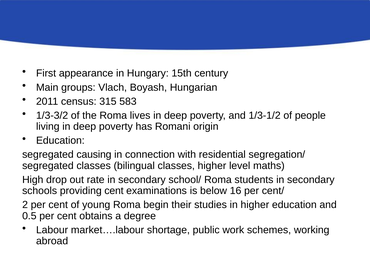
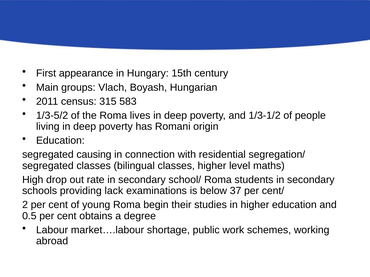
1/3-3/2: 1/3-3/2 -> 1/3-5/2 (52, 116)
providing cent: cent -> lack (114, 191)
16: 16 -> 37 (236, 191)
